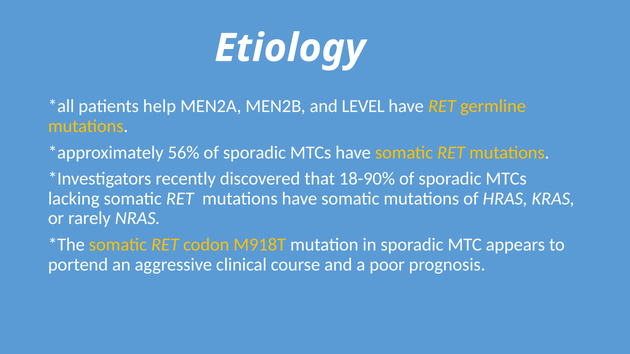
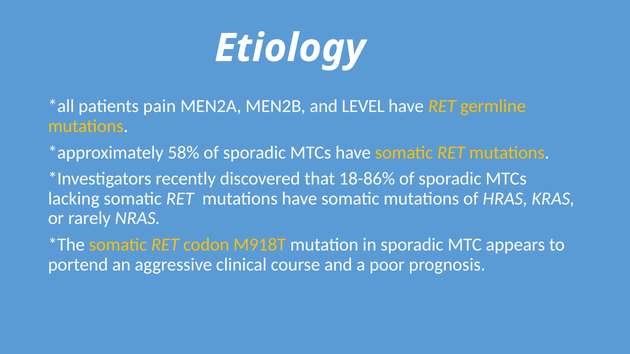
help: help -> pain (159, 106)
56%: 56% -> 58% (184, 153)
18-90%: 18-90% -> 18-86% (367, 179)
